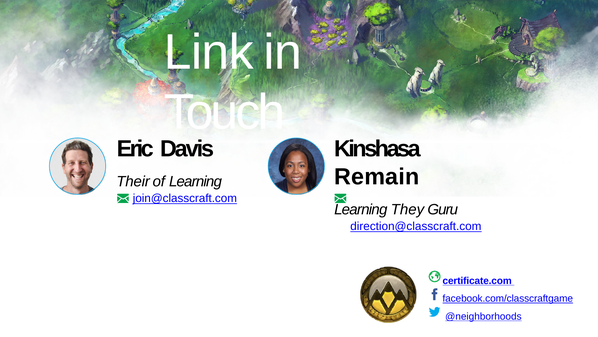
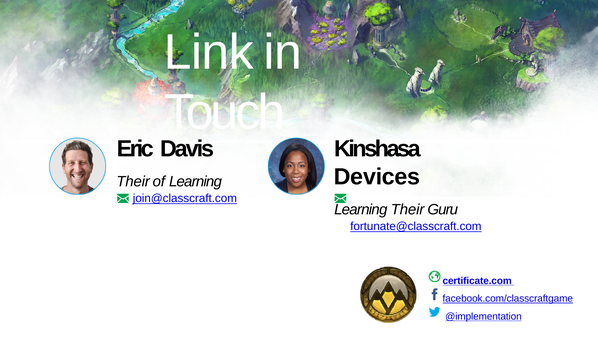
Remain: Remain -> Devices (377, 176)
Learning They: They -> Their (408, 209)
direction@classcraft.com: direction@classcraft.com -> fortunate@classcraft.com (416, 226)
@neighborhoods: @neighborhoods -> @implementation (483, 316)
